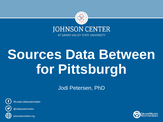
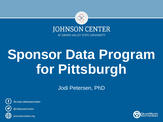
Sources: Sources -> Sponsor (35, 55)
Between: Between -> Program (127, 55)
